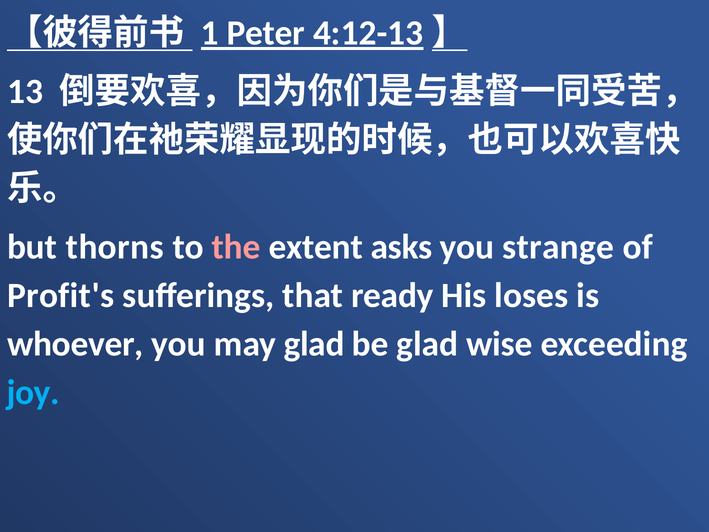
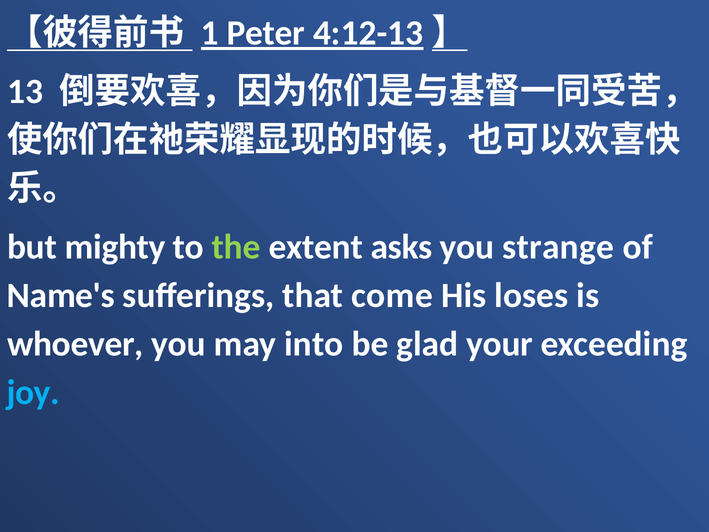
thorns: thorns -> mighty (115, 247)
the colour: pink -> light green (236, 247)
Profit's: Profit's -> Name's (61, 295)
ready: ready -> come (392, 295)
may glad: glad -> into (314, 344)
wise: wise -> your (500, 344)
